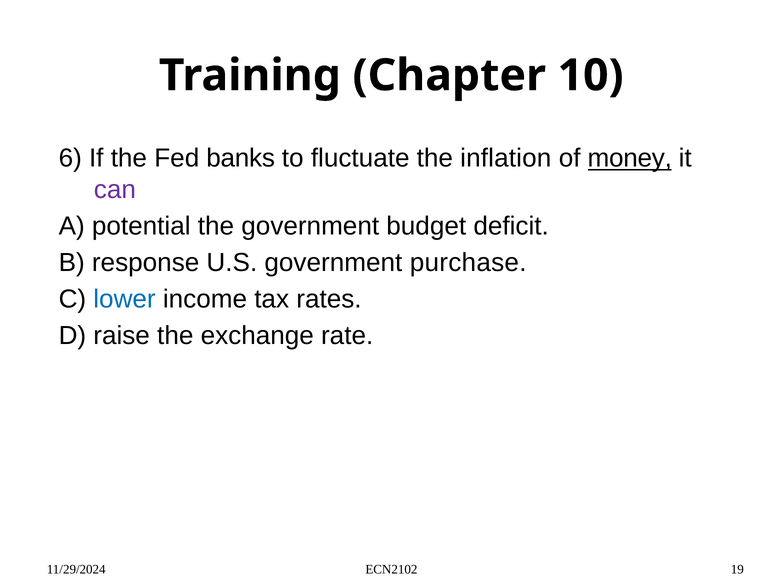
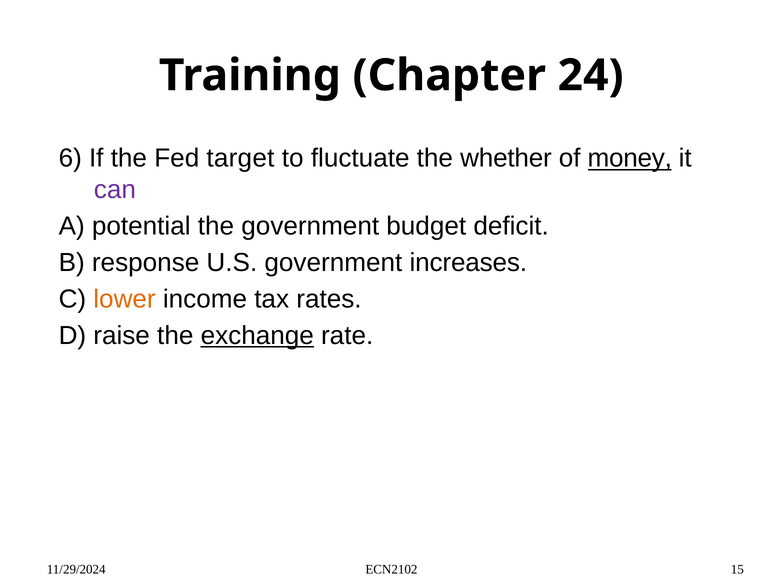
10: 10 -> 24 (591, 76)
banks: banks -> target (240, 158)
inflation: inflation -> whether (506, 158)
purchase: purchase -> increases (468, 263)
lower colour: blue -> orange (125, 299)
exchange underline: none -> present (257, 336)
19: 19 -> 15 (737, 570)
